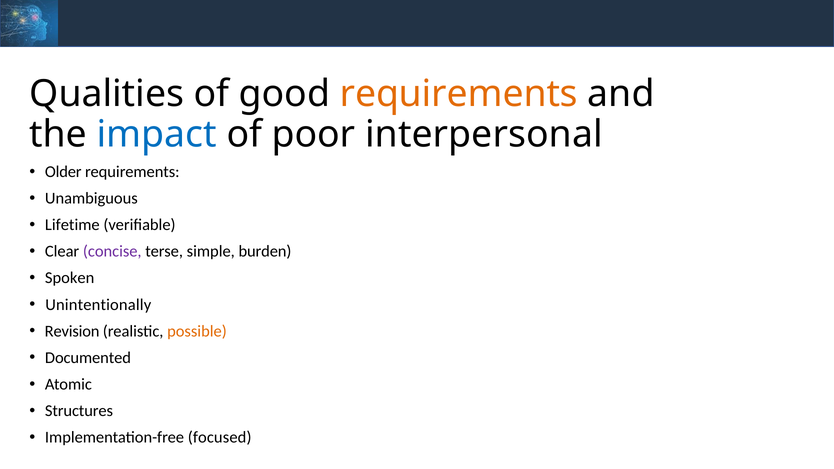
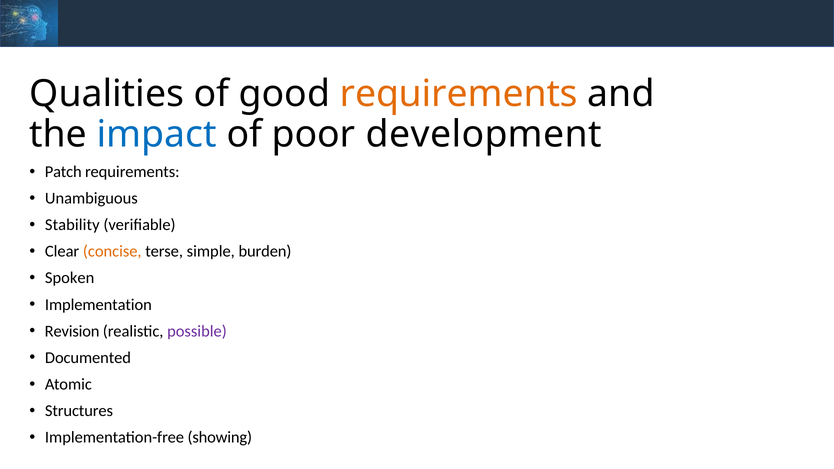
interpersonal: interpersonal -> development (484, 134)
Older: Older -> Patch (63, 172)
Lifetime: Lifetime -> Stability (72, 225)
concise colour: purple -> orange (112, 252)
Unintentionally: Unintentionally -> Implementation (98, 305)
possible colour: orange -> purple (197, 331)
focused: focused -> showing (220, 437)
